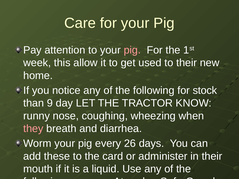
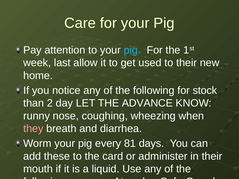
pig colour: pink -> light blue (132, 50)
this: this -> last (62, 63)
9: 9 -> 2 (50, 103)
TRACTOR: TRACTOR -> ADVANCE (147, 103)
26: 26 -> 81 (130, 144)
